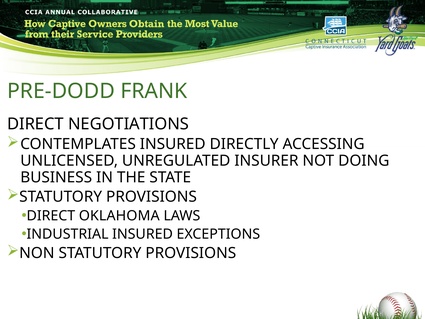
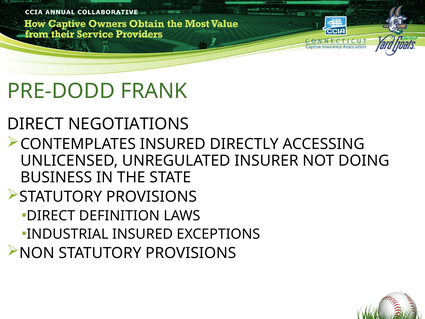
OKLAHOMA: OKLAHOMA -> DEFINITION (119, 216)
